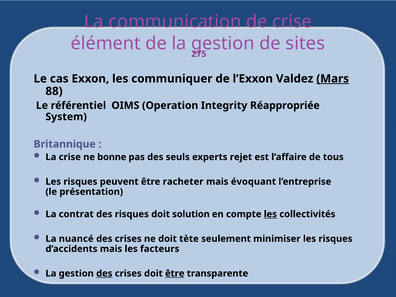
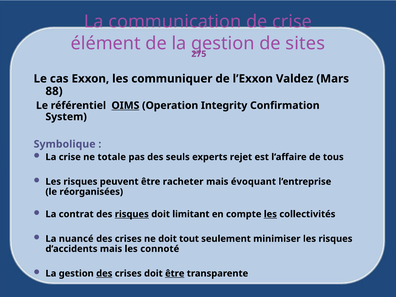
Mars underline: present -> none (333, 79)
OIMS underline: none -> present (125, 105)
Réappropriée: Réappropriée -> Confirmation (285, 105)
Britannique: Britannique -> Symbolique (65, 144)
bonne: bonne -> totale (112, 157)
présentation: présentation -> réorganisées (91, 192)
risques underline: none -> present (132, 214)
solution: solution -> limitant (191, 214)
tète: tète -> tout (189, 239)
facteurs: facteurs -> connoté (160, 249)
